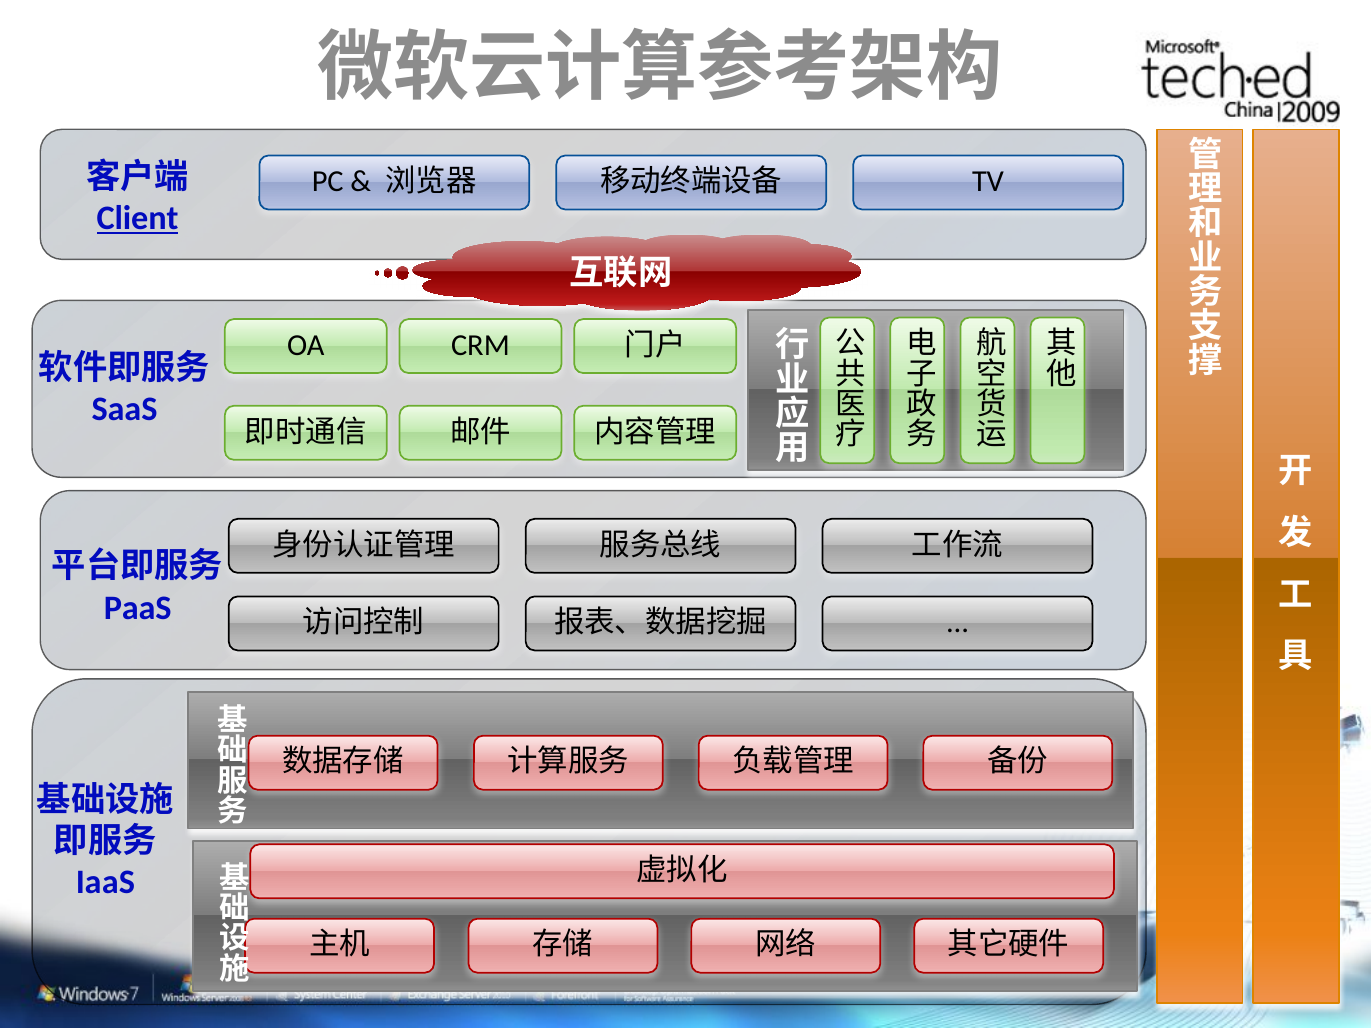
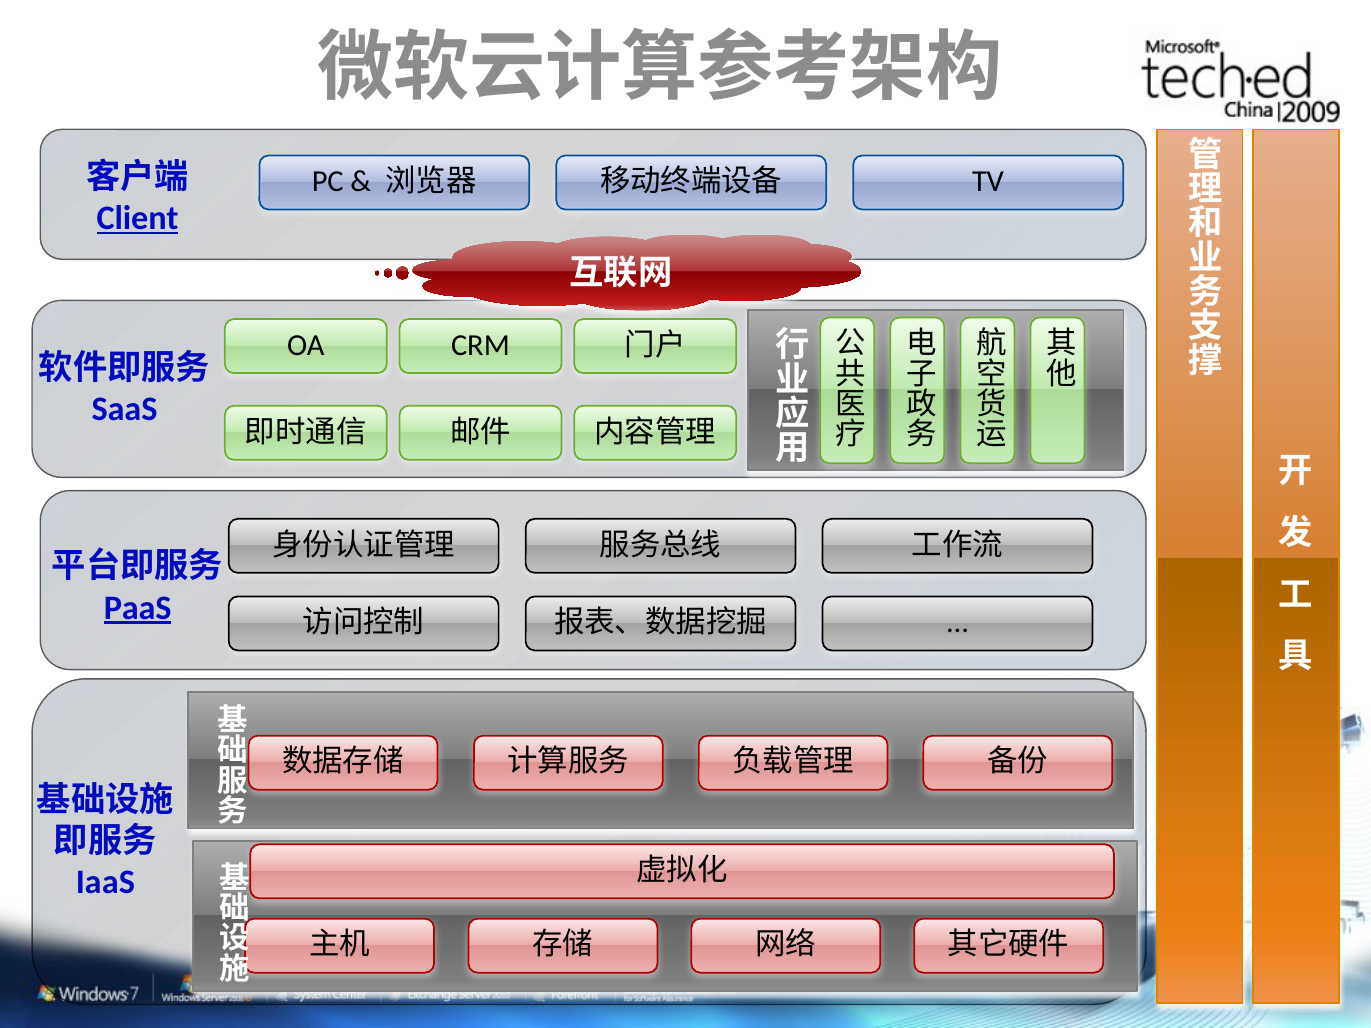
PaaS underline: none -> present (138, 608)
